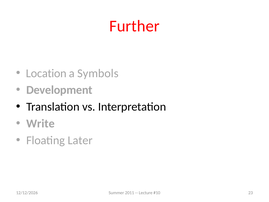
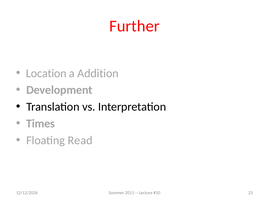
Symbols: Symbols -> Addition (98, 73)
Write: Write -> Times (41, 123)
Later: Later -> Read (80, 140)
